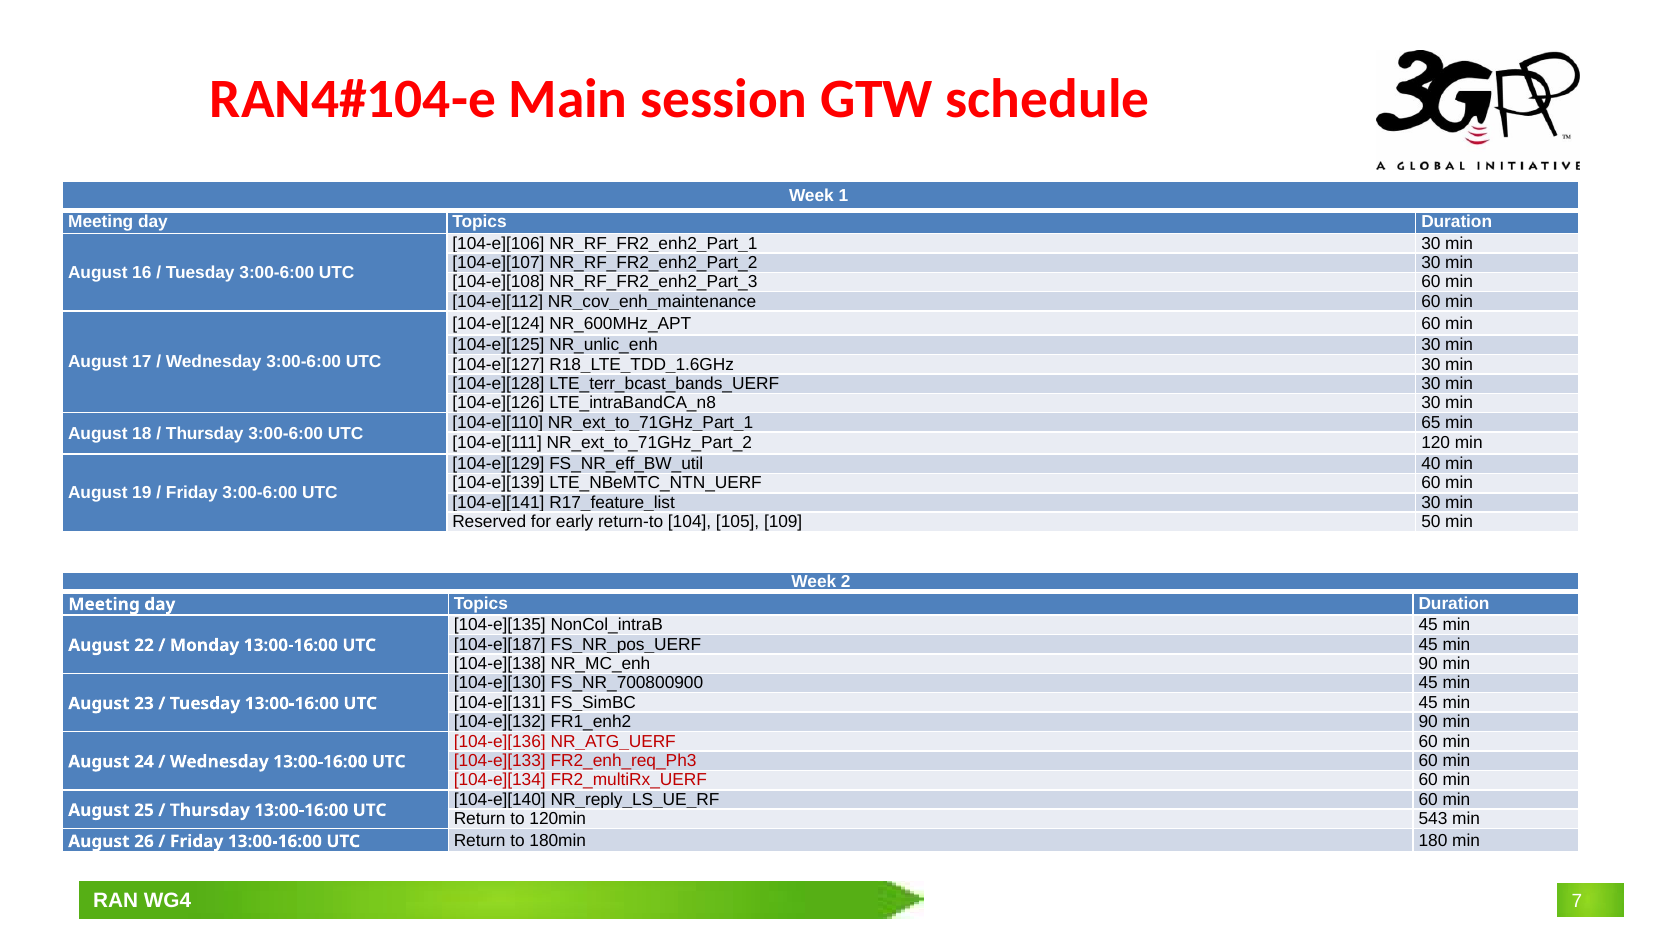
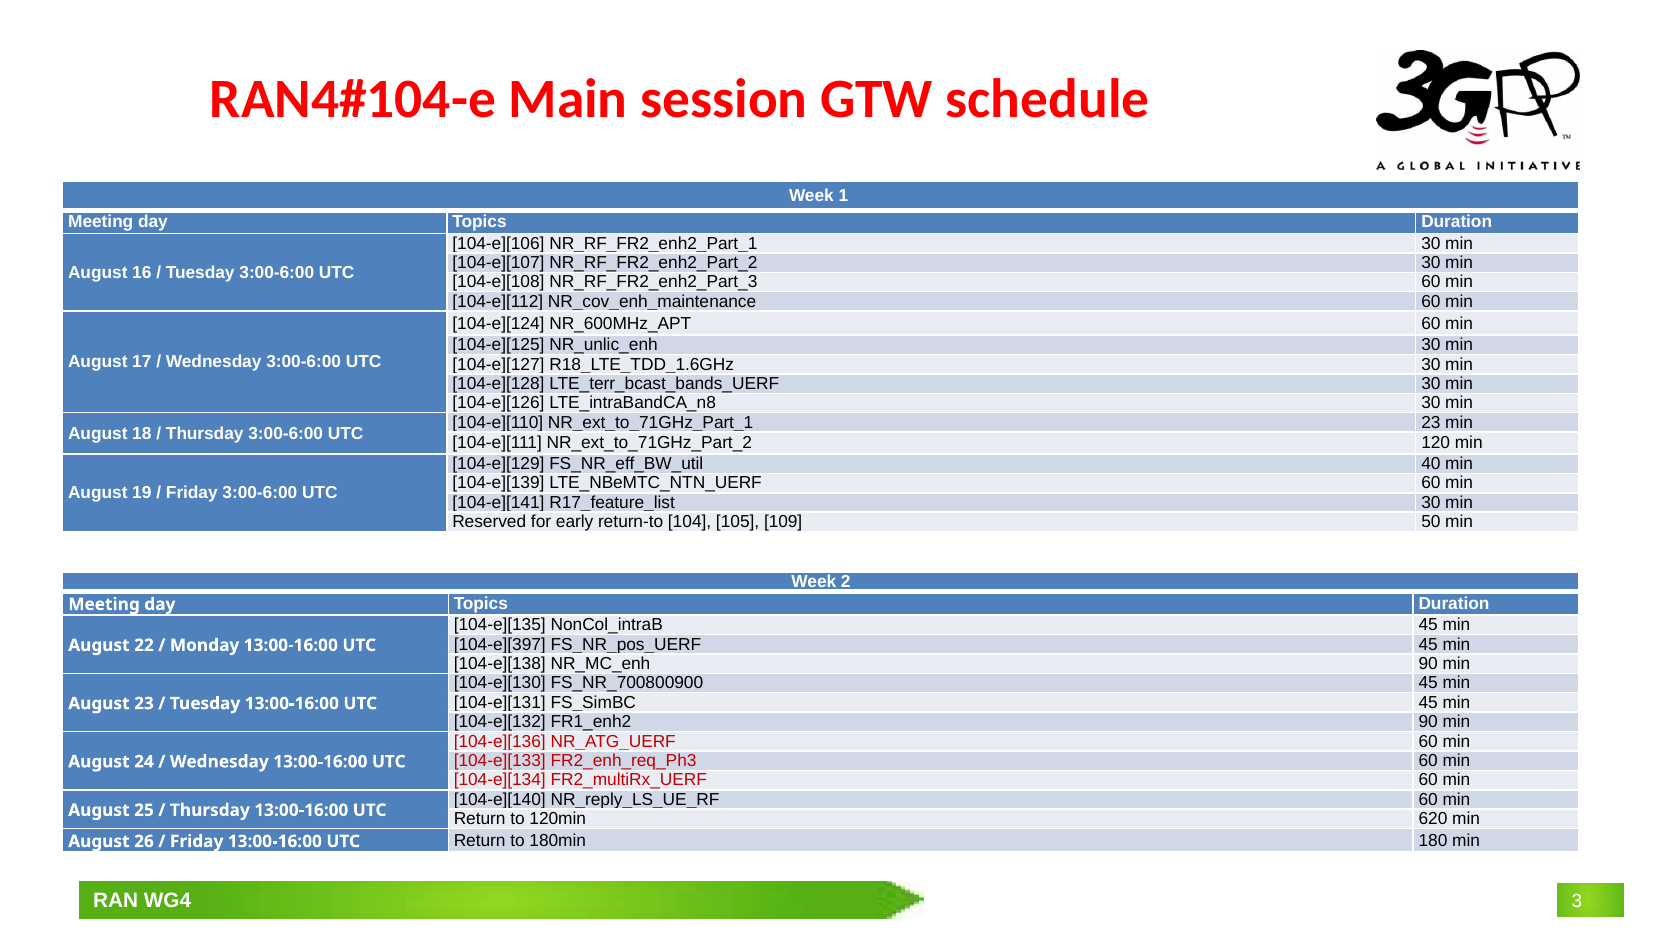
65: 65 -> 23 (1431, 422)
104-e][187: 104-e][187 -> 104-e][397 (500, 644)
543: 543 -> 620 (1433, 819)
7: 7 -> 3 (1577, 901)
